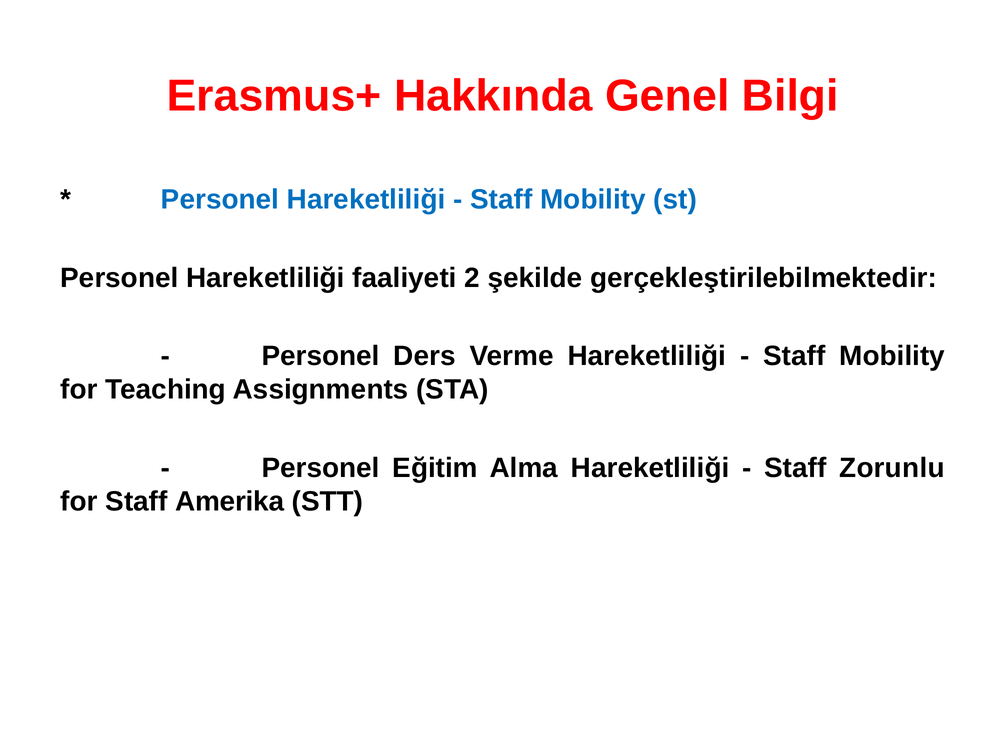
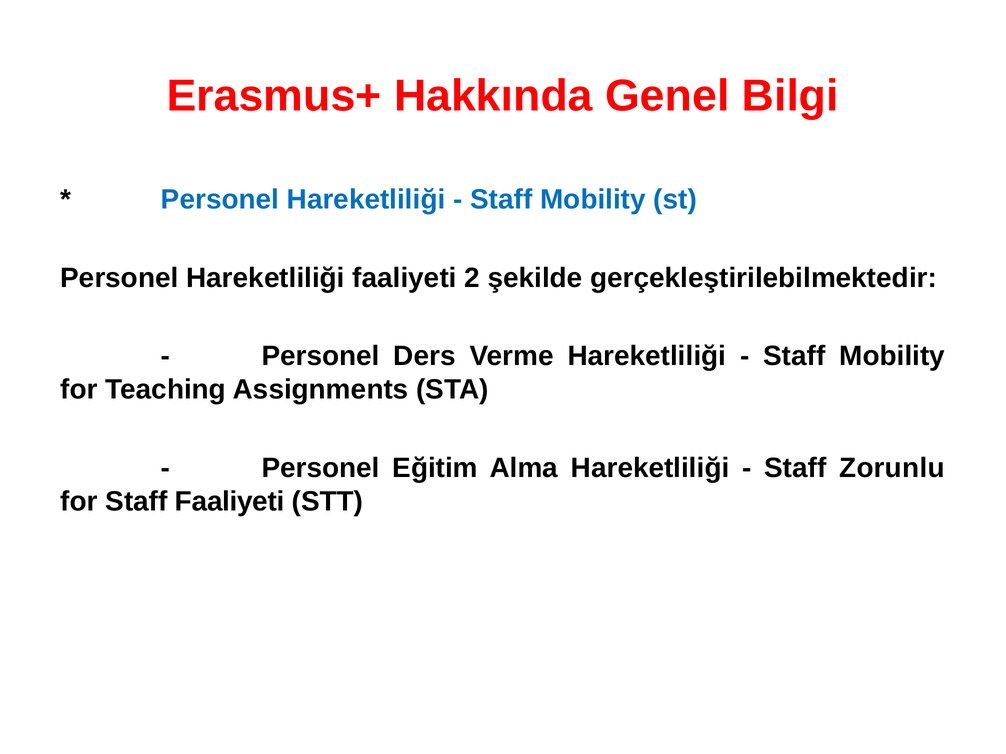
Staff Amerika: Amerika -> Faaliyeti (230, 502)
